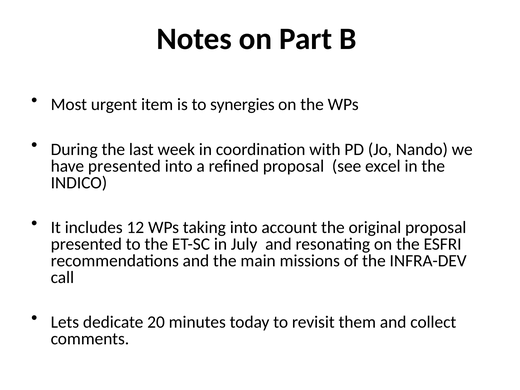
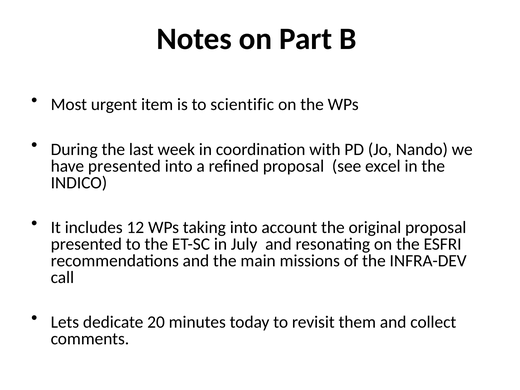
synergies: synergies -> scientific (242, 105)
